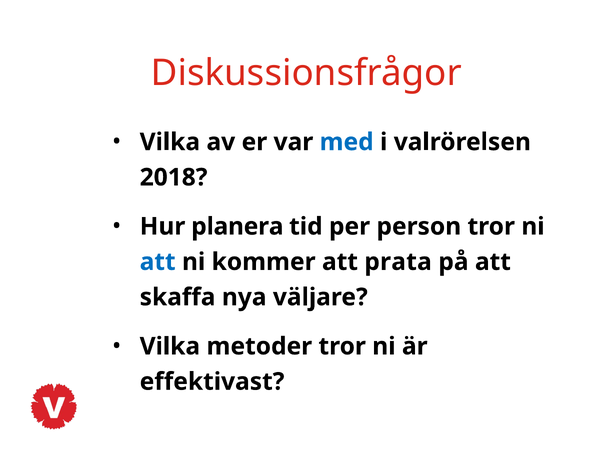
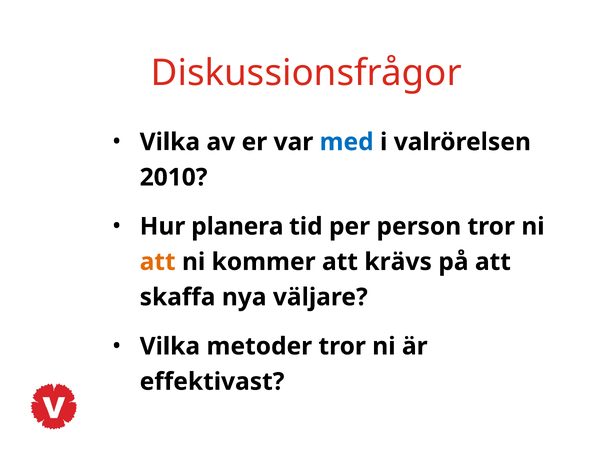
2018: 2018 -> 2010 (174, 177)
att colour: blue -> orange (158, 262)
prata: prata -> krävs (398, 262)
